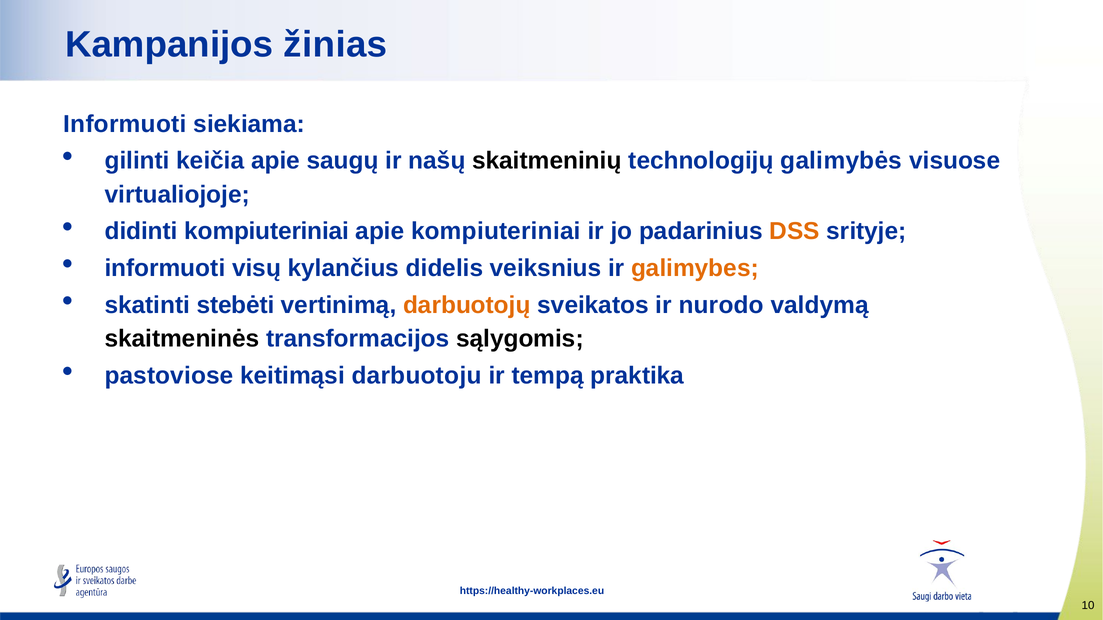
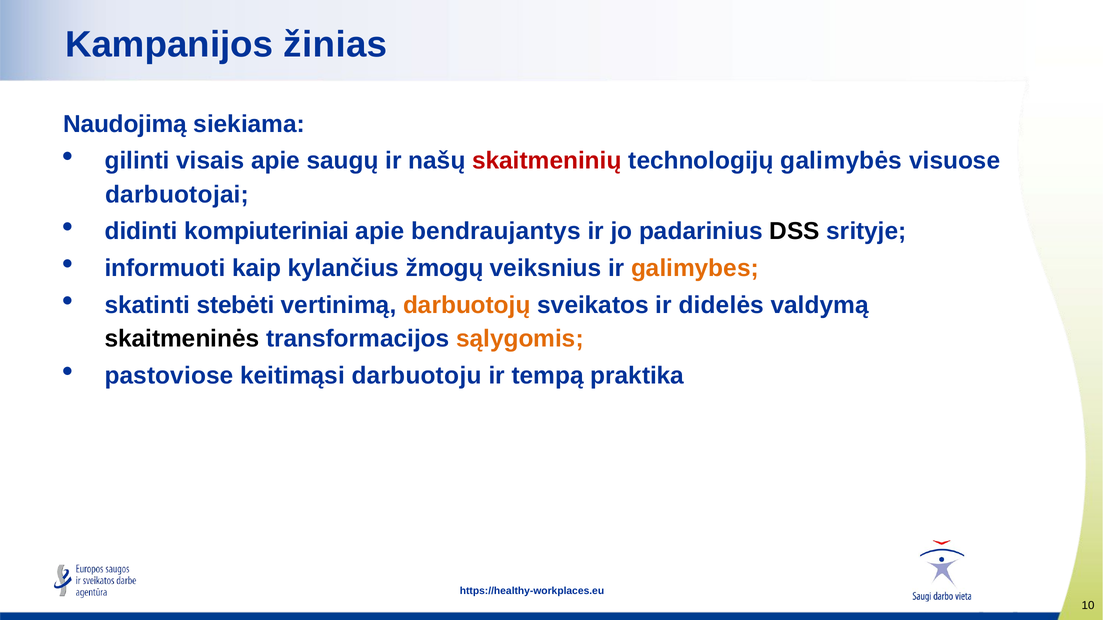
Informuoti: Informuoti -> Naudojimą (125, 124)
keičia: keičia -> visais (210, 161)
skaitmeninių colour: black -> red (547, 161)
virtualiojoje: virtualiojoje -> darbuotojai (177, 195)
apie kompiuteriniai: kompiuteriniai -> bendraujantys (496, 232)
DSS colour: orange -> black (795, 232)
visų: visų -> kaip (257, 268)
didelis: didelis -> žmogų (445, 268)
nurodo: nurodo -> didelės (721, 305)
sąlygomis colour: black -> orange (520, 339)
